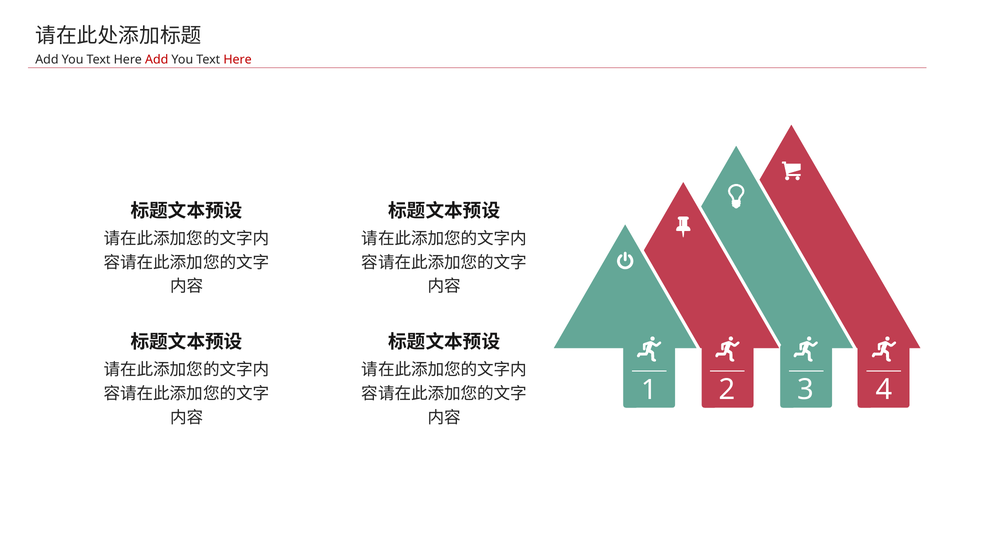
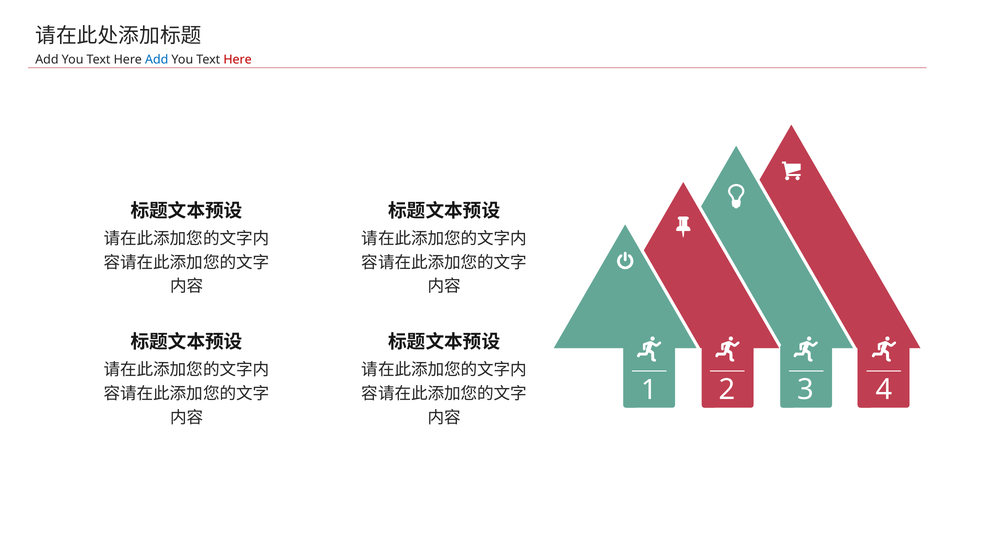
Add colour: red -> blue (157, 60)
